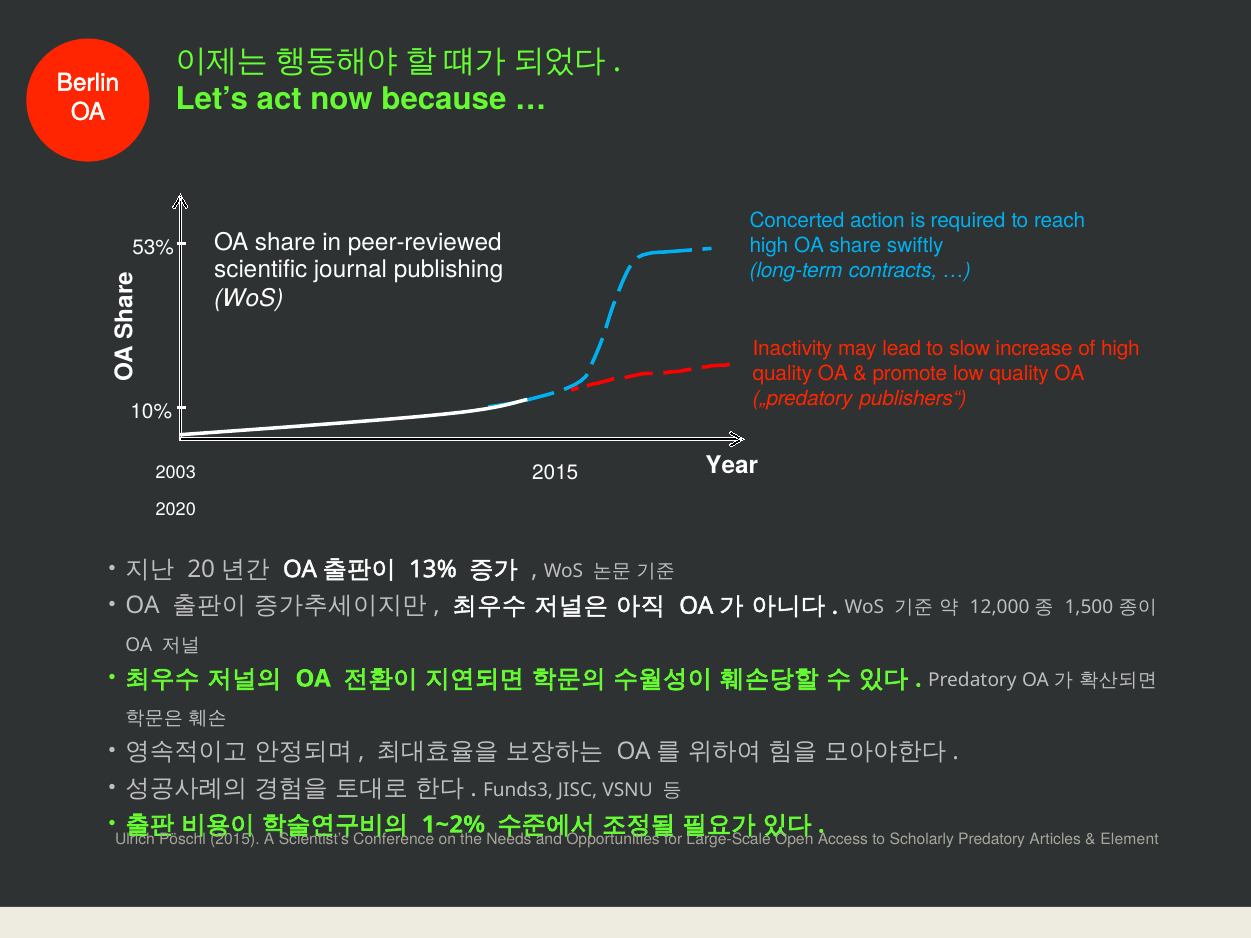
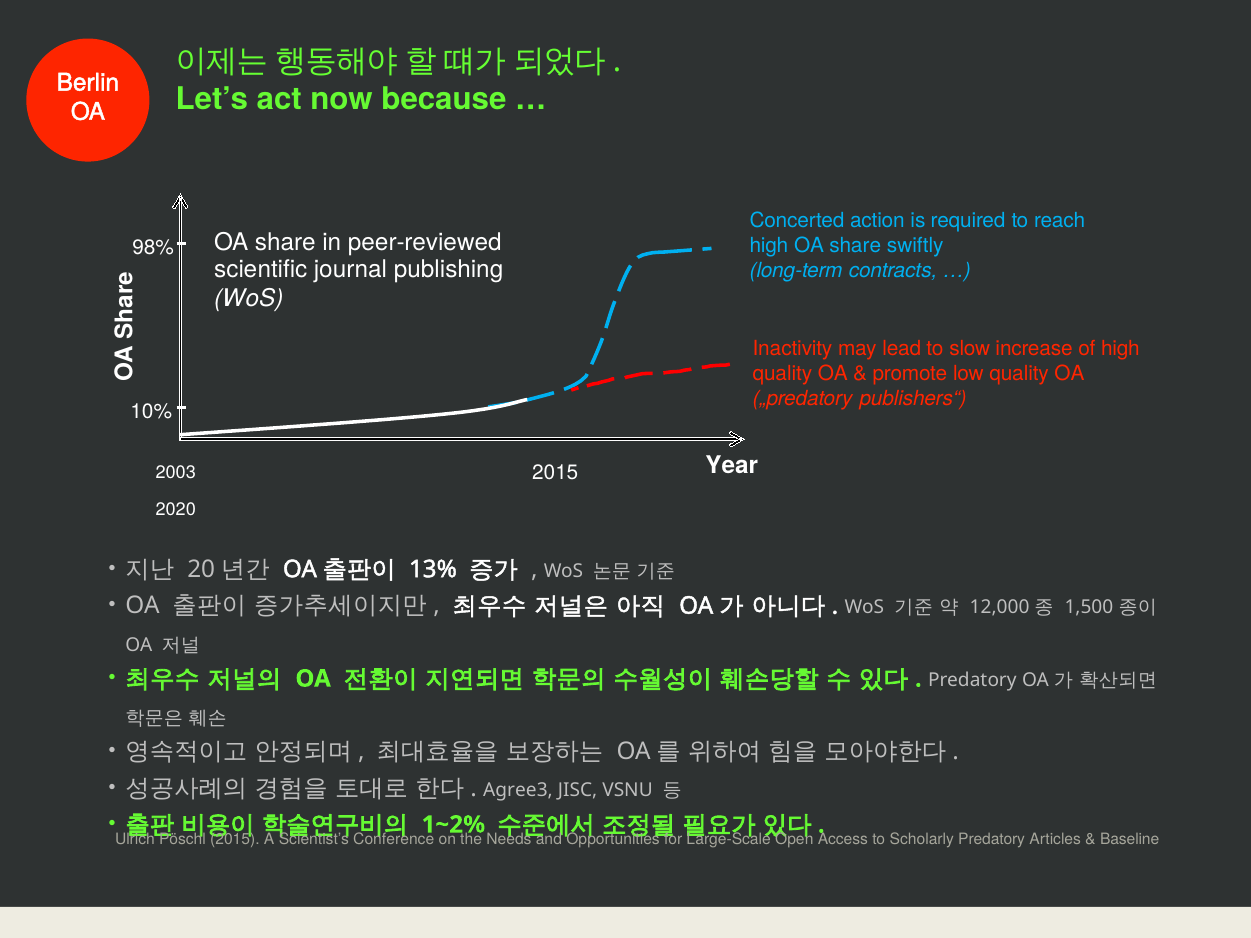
53%: 53% -> 98% (153, 248)
Funds3: Funds3 -> Agree3 (518, 790)
Element: Element -> Baseline (1130, 839)
